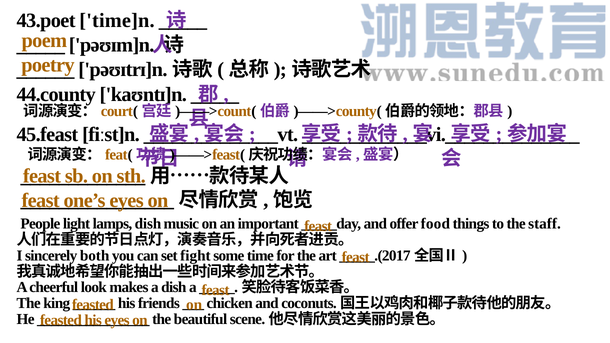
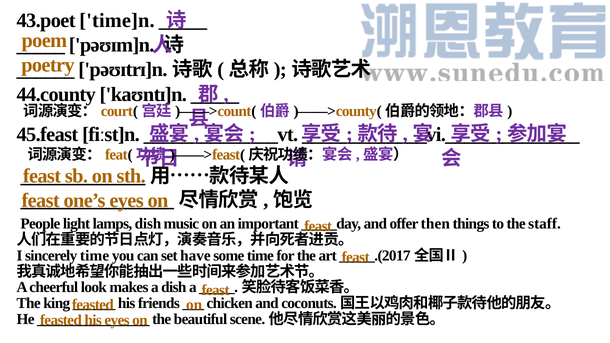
food: food -> then (435, 224)
sincerely both: both -> time (95, 256)
fight: fight -> have (195, 256)
